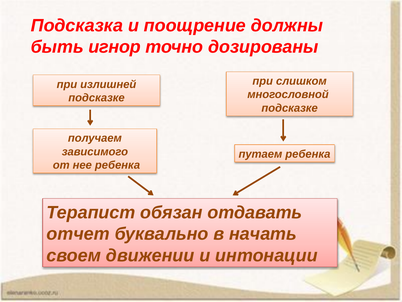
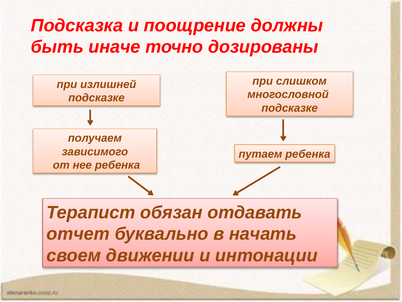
игнор: игнор -> иначе (115, 47)
